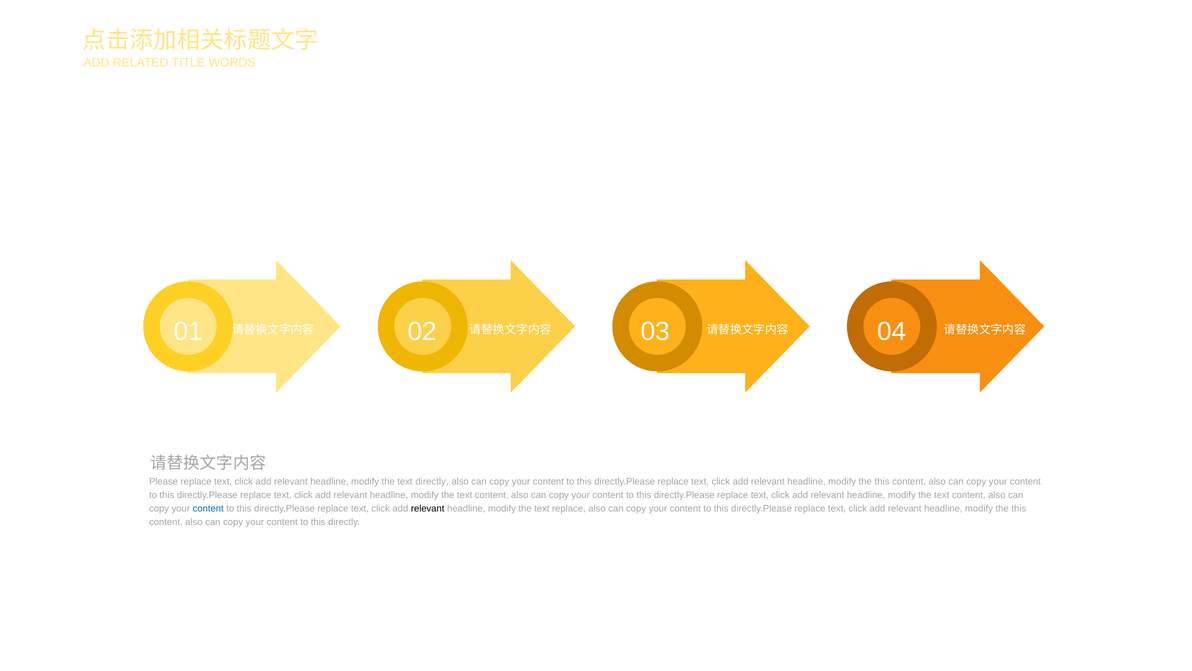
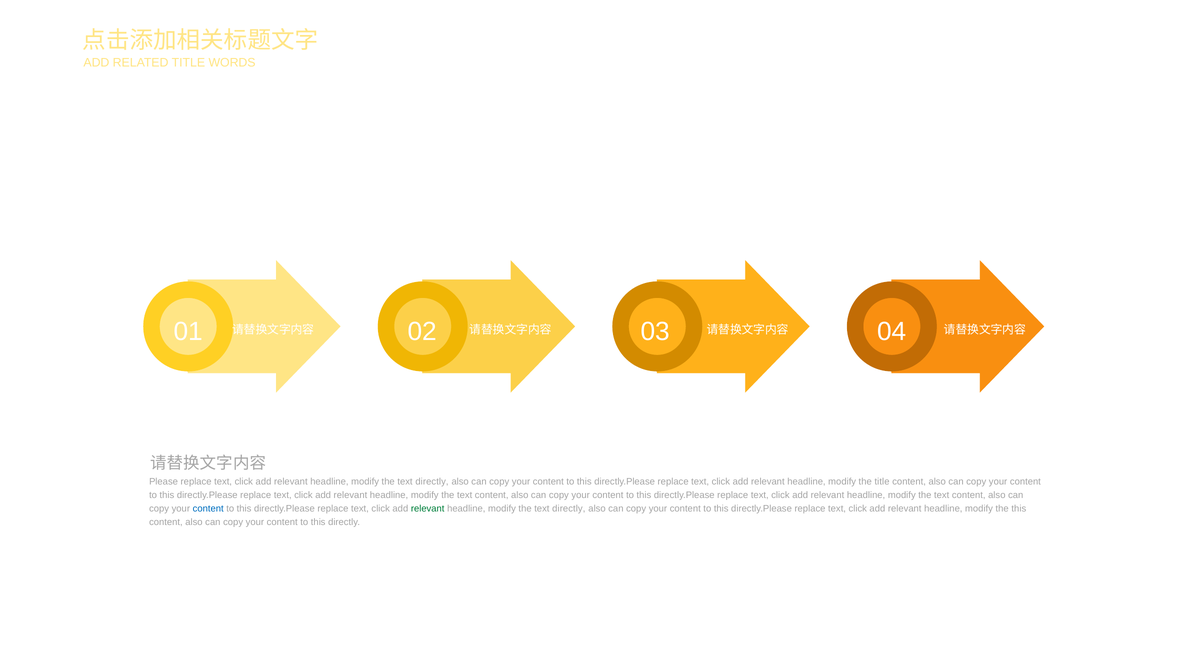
this: this -> title (882, 481)
relevant colour: black -> green (428, 508)
replace: replace -> directly (569, 508)
